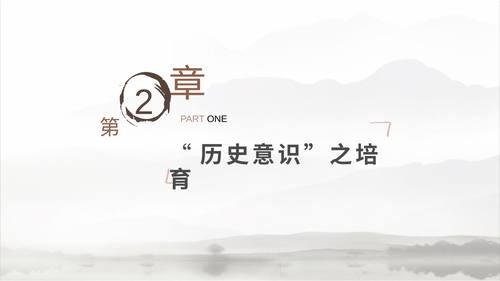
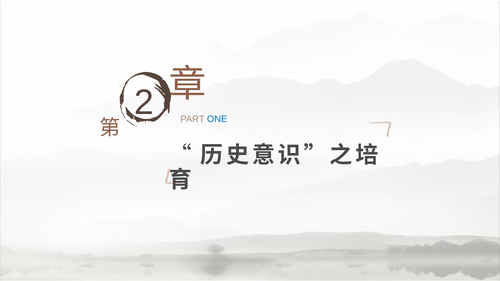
ONE colour: black -> blue (217, 119)
